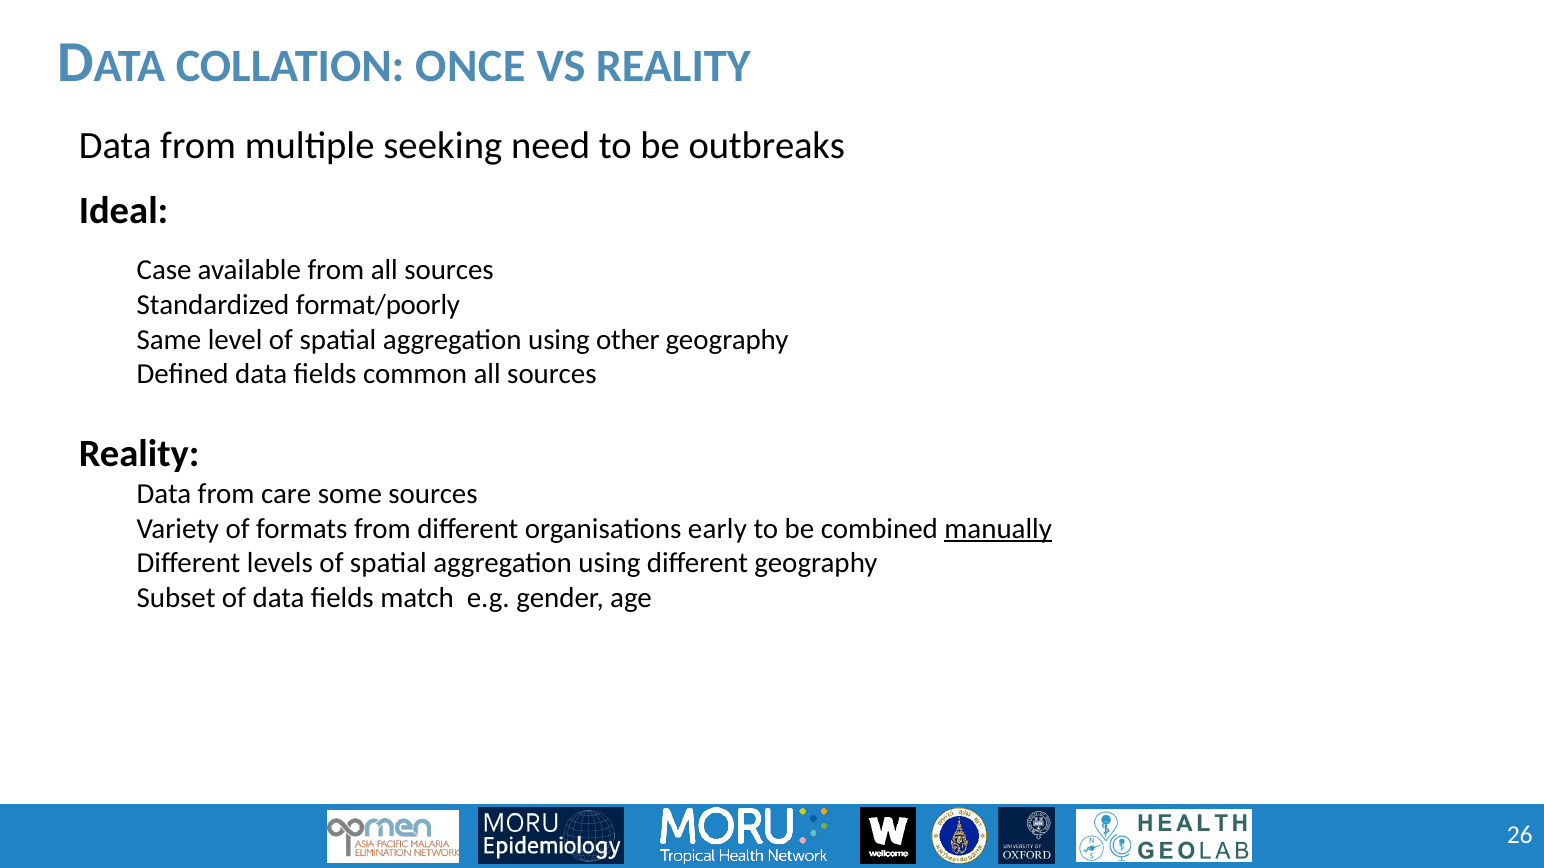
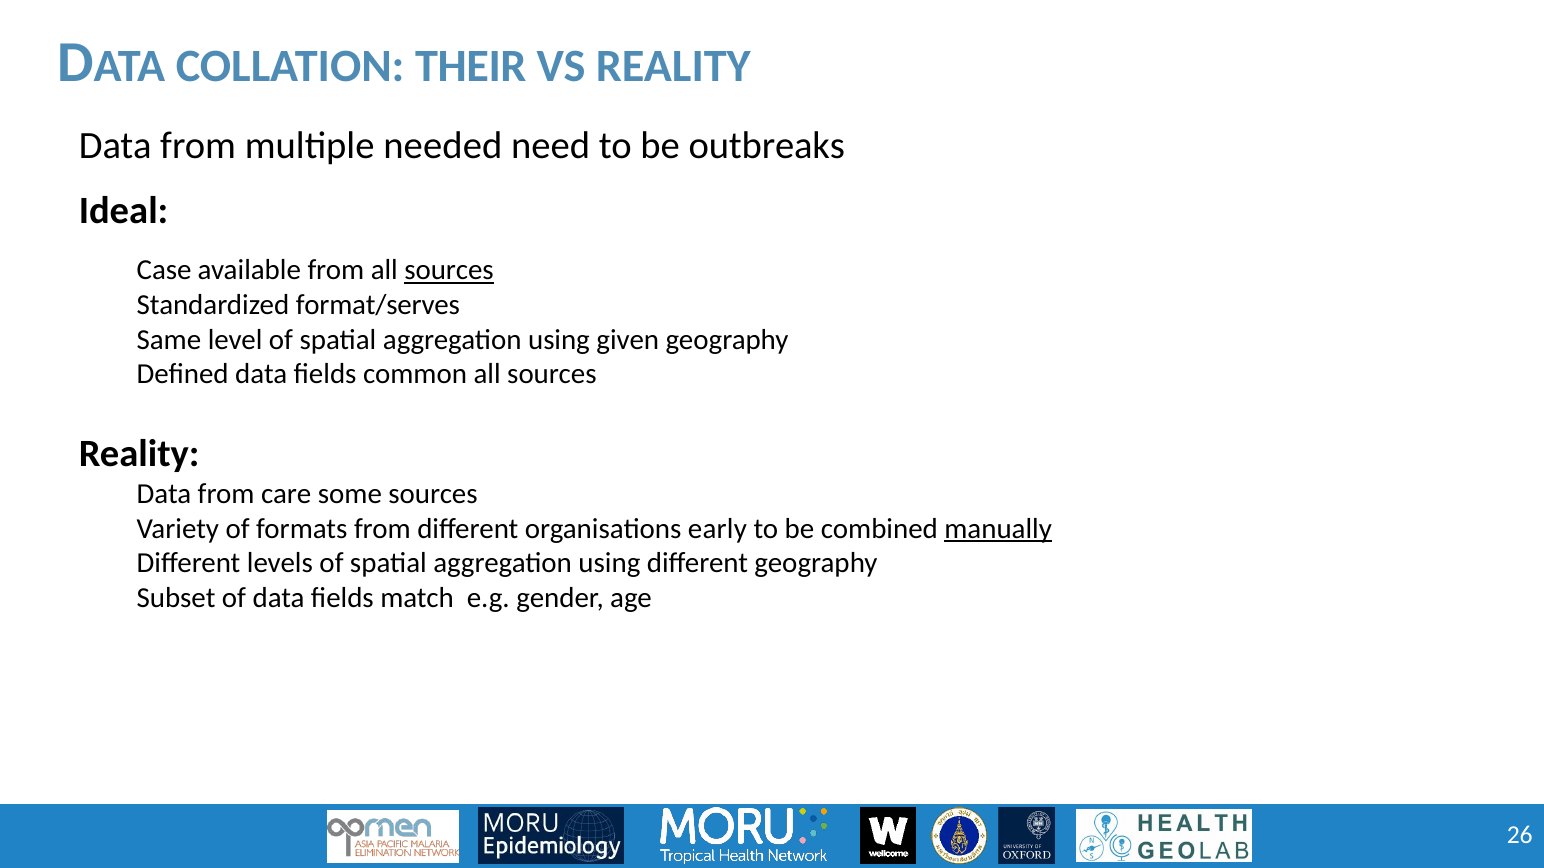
ONCE: ONCE -> THEIR (471, 67)
seeking: seeking -> needed (443, 146)
sources underline: none -> present (449, 270)
format/poorly: format/poorly -> format/serves (378, 305)
other: other -> given (628, 340)
